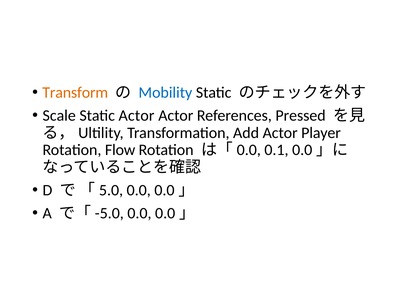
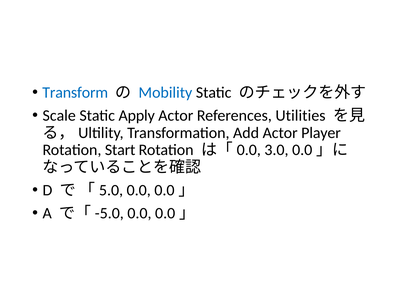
Transform colour: orange -> blue (75, 92)
Static Actor: Actor -> Apply (137, 115)
Pressed: Pressed -> Utilities (300, 115)
Flow: Flow -> Start (120, 150)
0.1: 0.1 -> 3.0 (276, 150)
